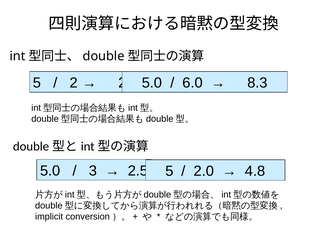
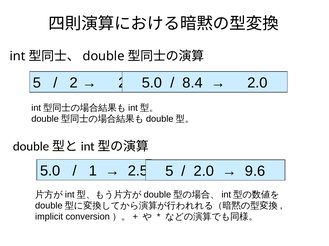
6.0: 6.0 -> 8.4 (193, 83)
8.3: 8.3 -> 2.0 (257, 83)
3: 3 -> 1 (93, 171)
4.8: 4.8 -> 9.6 (255, 172)
